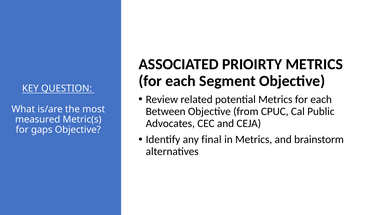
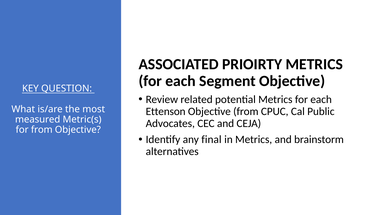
Between: Between -> Ettenson (166, 111)
for gaps: gaps -> from (42, 130)
